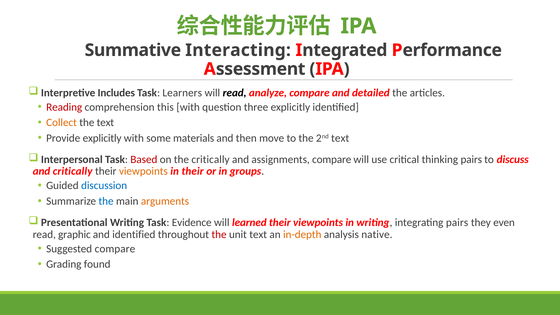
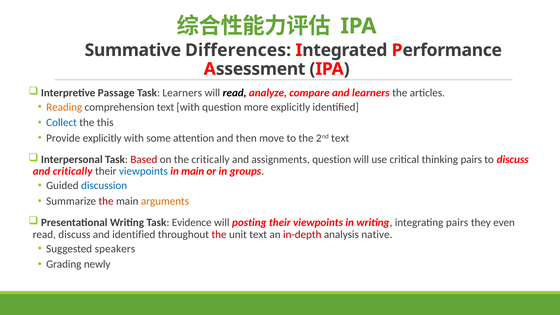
Interacting: Interacting -> Differences (238, 50)
Includes: Includes -> Passage (116, 93)
and detailed: detailed -> learners (371, 93)
Reading colour: red -> orange (64, 107)
comprehension this: this -> text (166, 107)
three: three -> more (256, 107)
Collect colour: orange -> blue (62, 123)
the text: text -> this (105, 123)
materials: materials -> attention (194, 138)
assignments compare: compare -> question (332, 159)
viewpoints colour: orange -> blue (143, 171)
in their: their -> main (193, 171)
the colour: blue -> red (106, 201)
learned: learned -> posting (249, 222)
read graphic: graphic -> discuss (74, 234)
in-depth colour: orange -> red (302, 234)
Suggested compare: compare -> speakers (115, 249)
found: found -> newly (97, 264)
